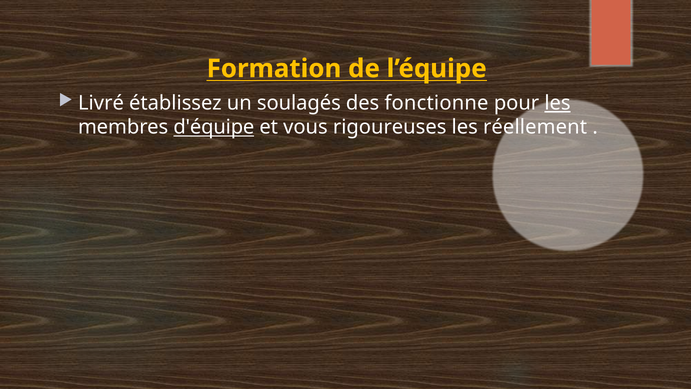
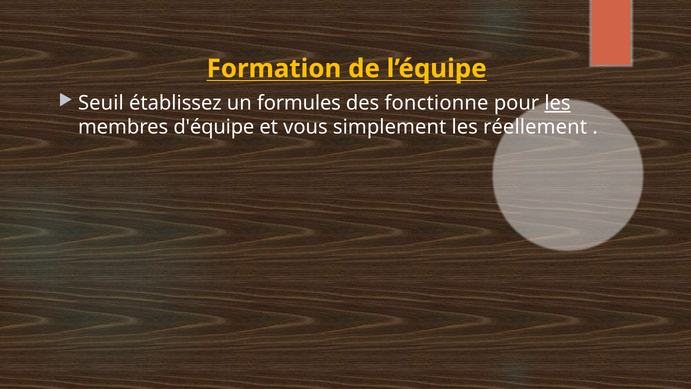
Livré: Livré -> Seuil (101, 103)
soulagés: soulagés -> formules (299, 103)
d'équipe underline: present -> none (214, 127)
rigoureuses: rigoureuses -> simplement (390, 127)
